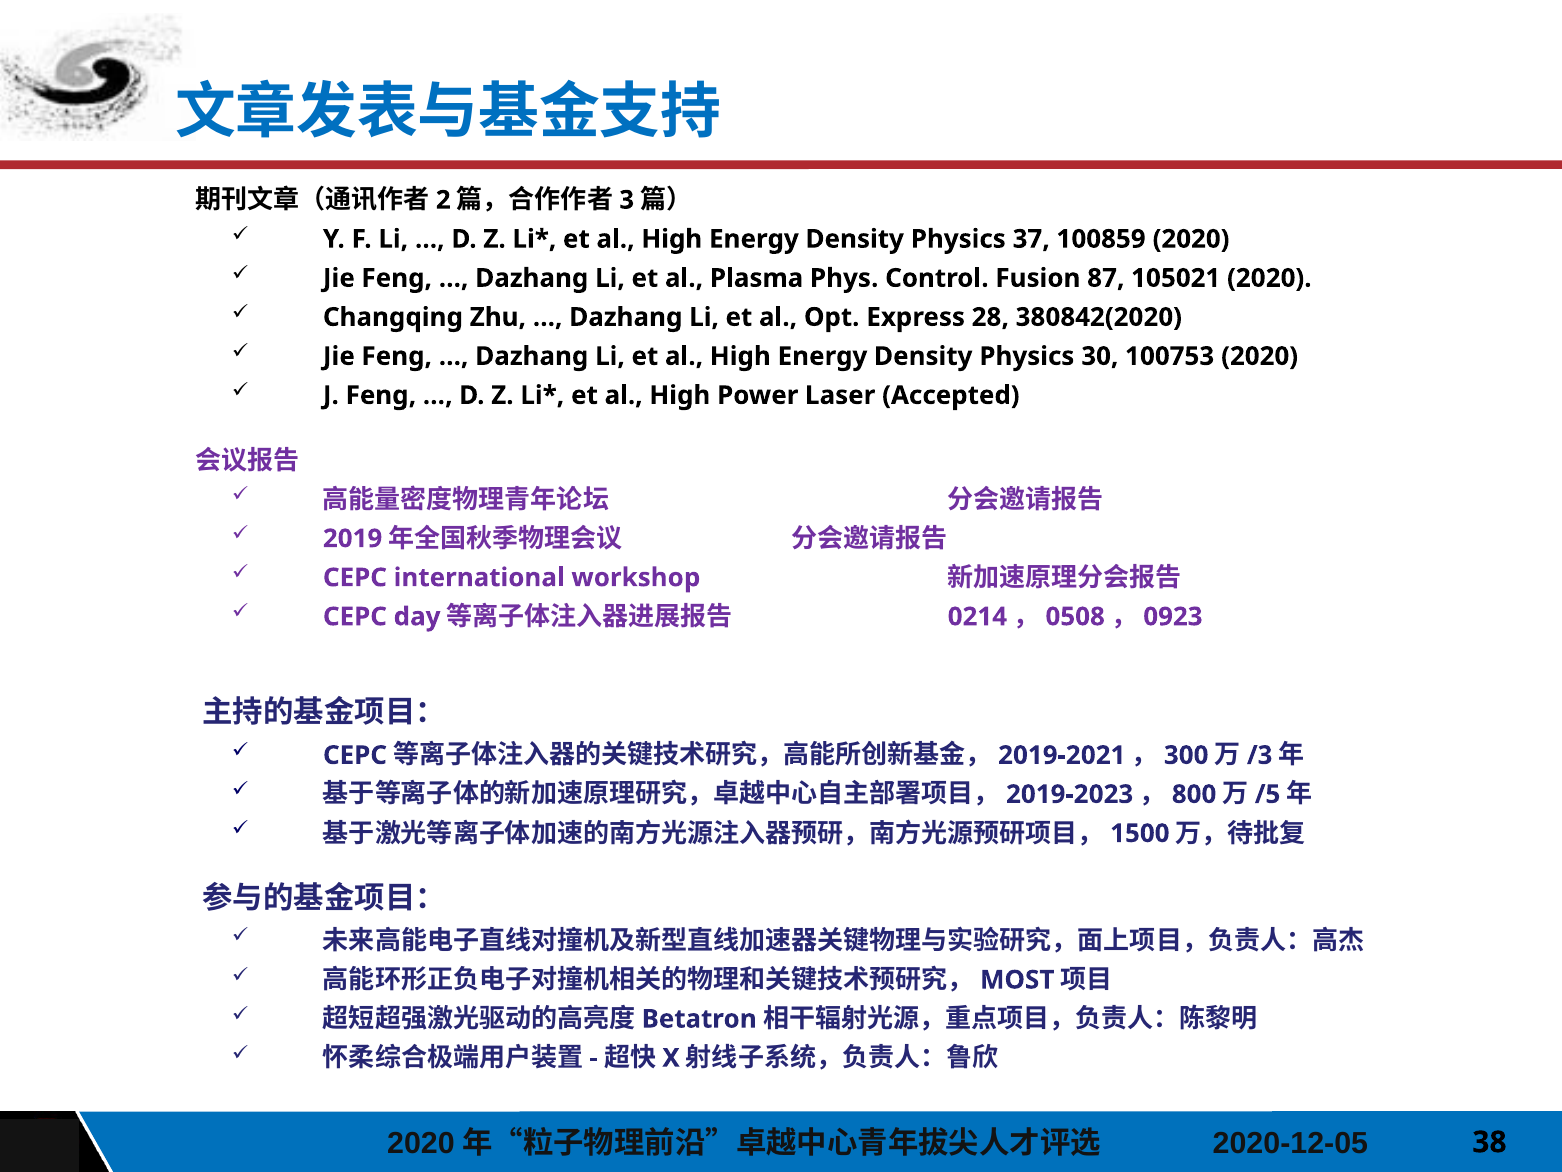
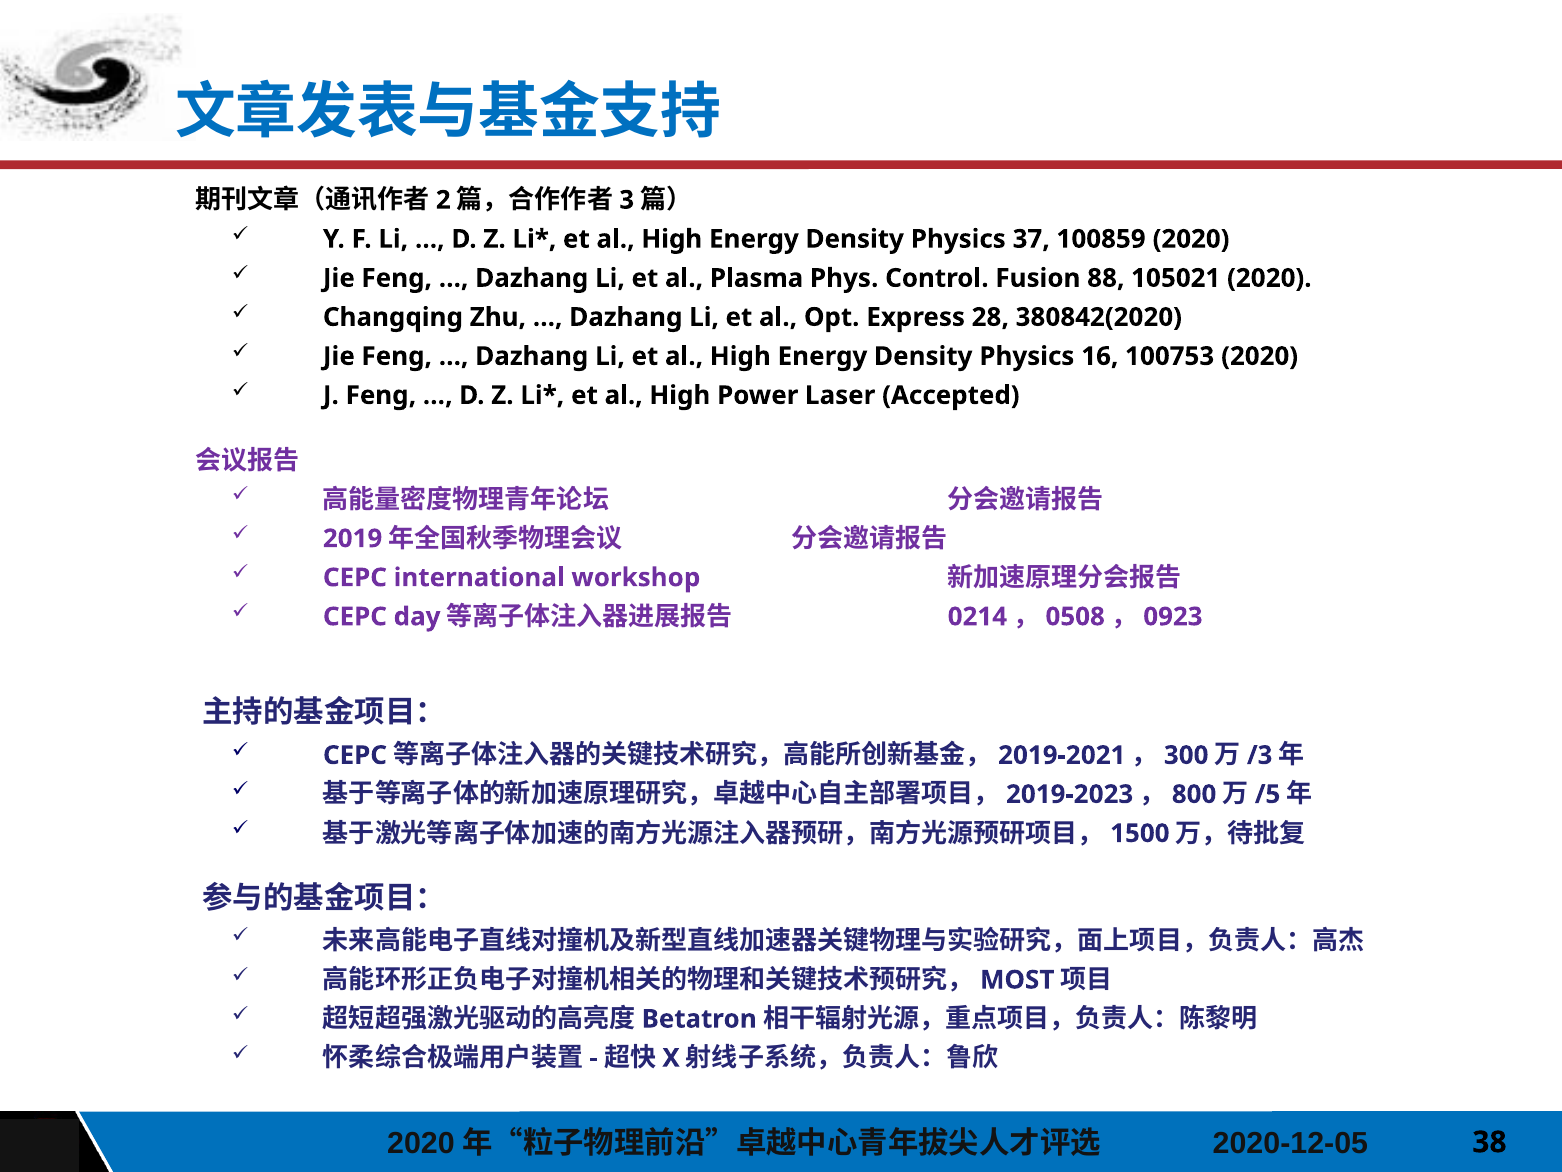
87: 87 -> 88 (1106, 278)
30: 30 -> 16 (1100, 356)
